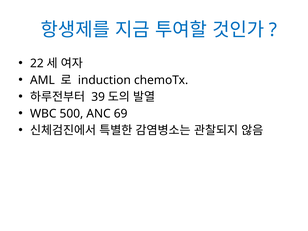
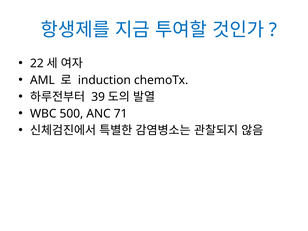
69: 69 -> 71 (121, 114)
